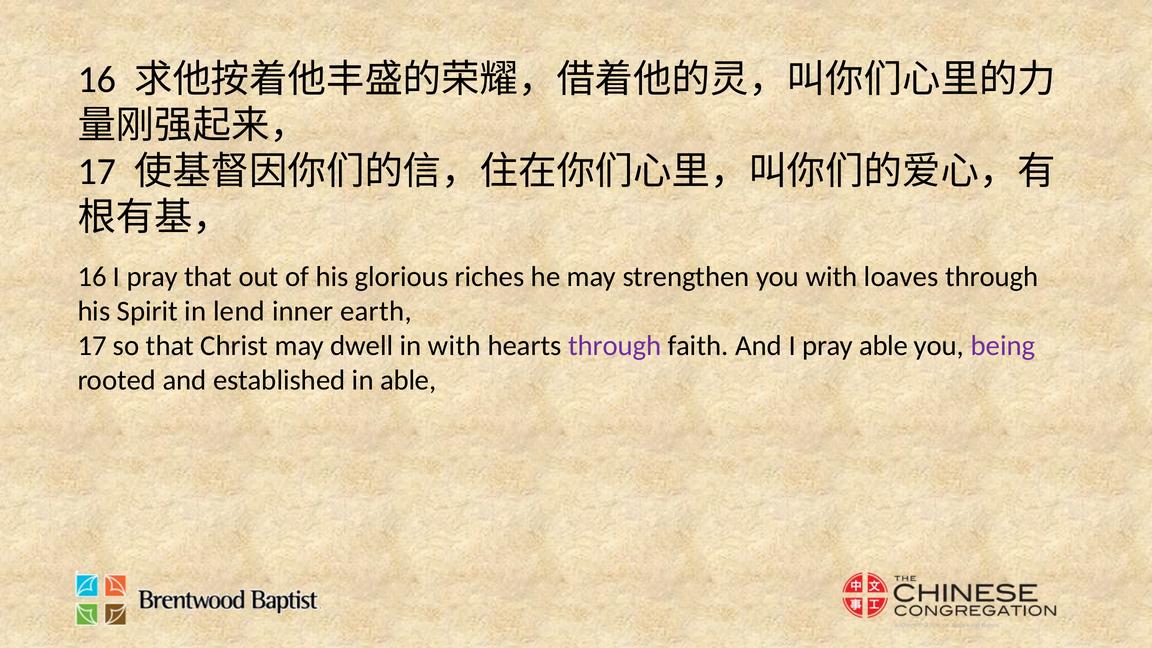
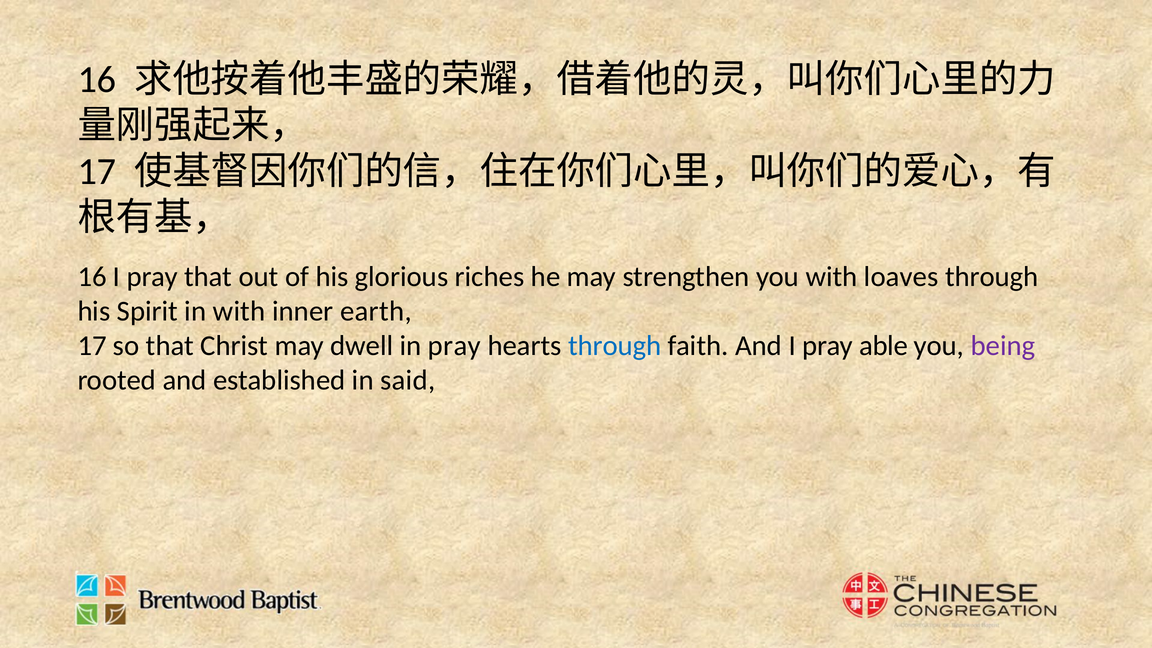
in lend: lend -> with (239, 311)
in with: with -> pray (454, 346)
through colour: purple -> blue (615, 346)
in able: able -> said (408, 380)
